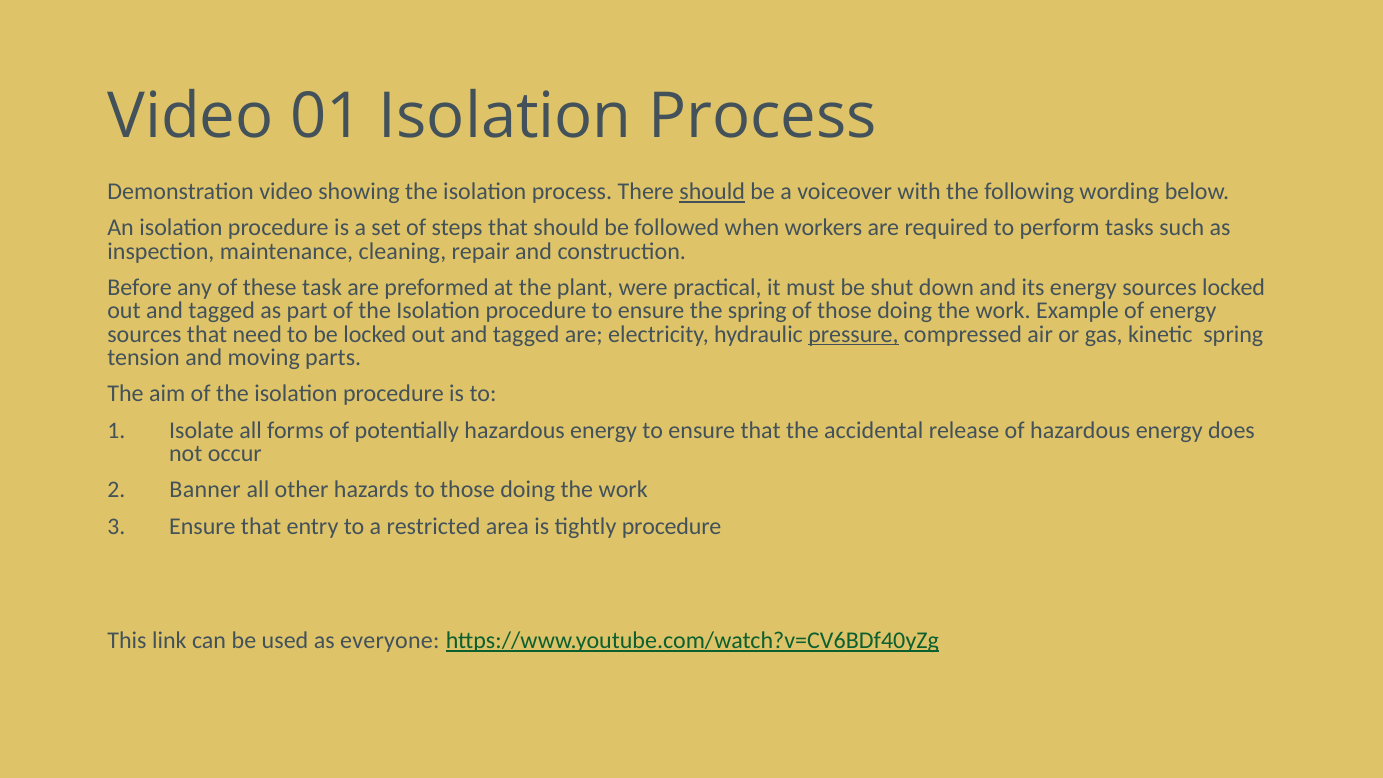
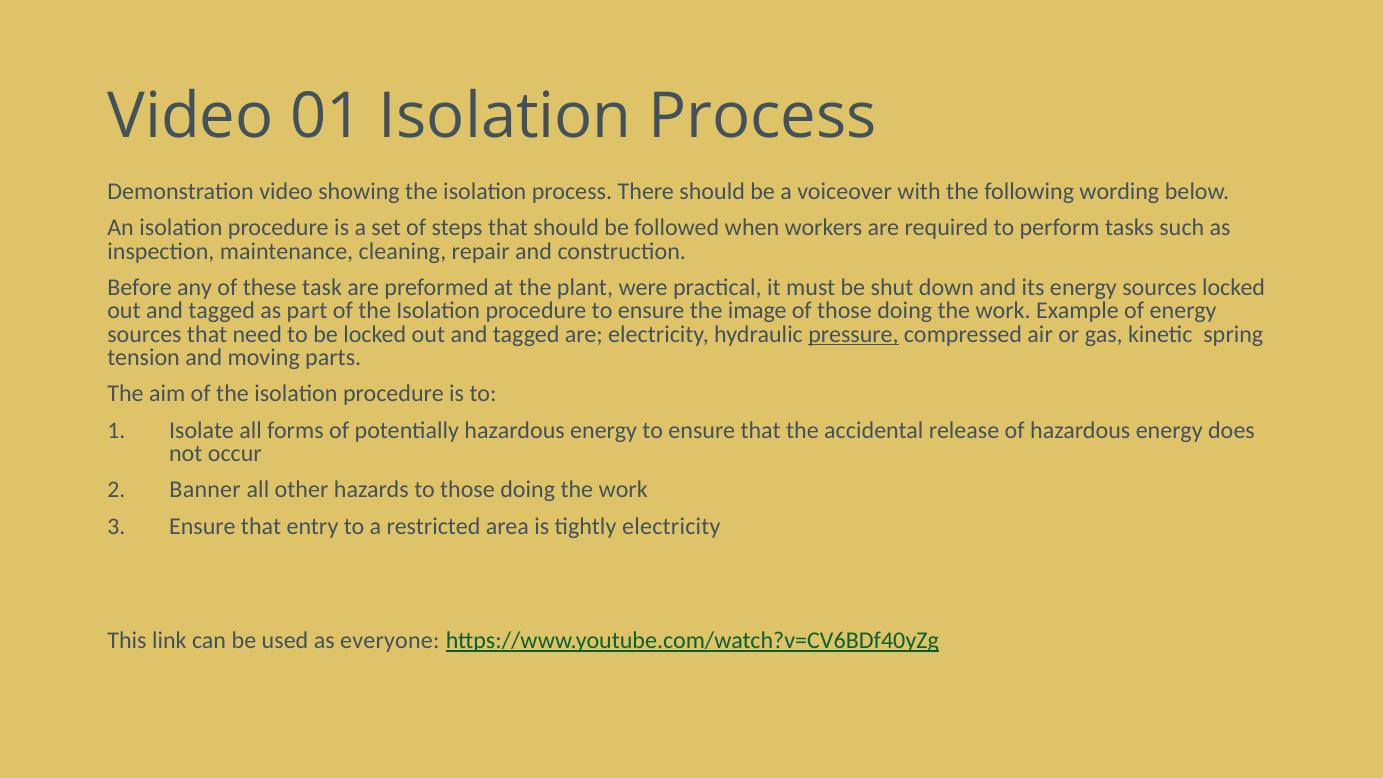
should underline: present -> none (712, 192)
the spring: spring -> image (757, 311)
tightly procedure: procedure -> electricity (671, 526)
